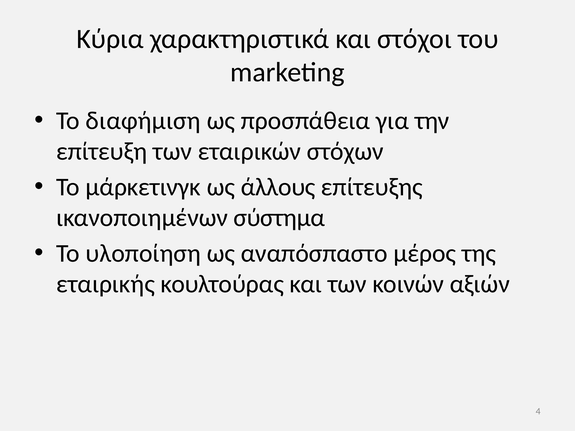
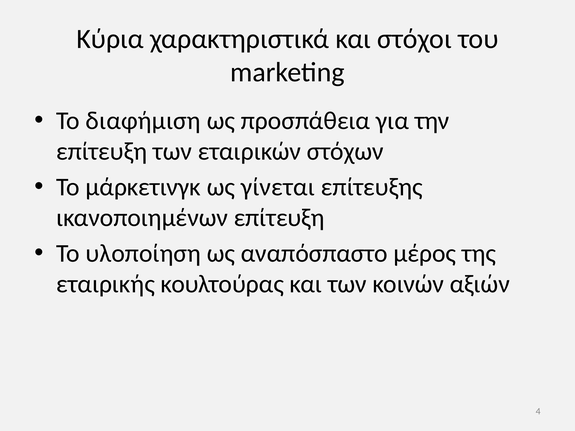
άλλους: άλλους -> γίνεται (278, 187)
ικανοποιημένων σύστημα: σύστημα -> επίτευξη (279, 218)
